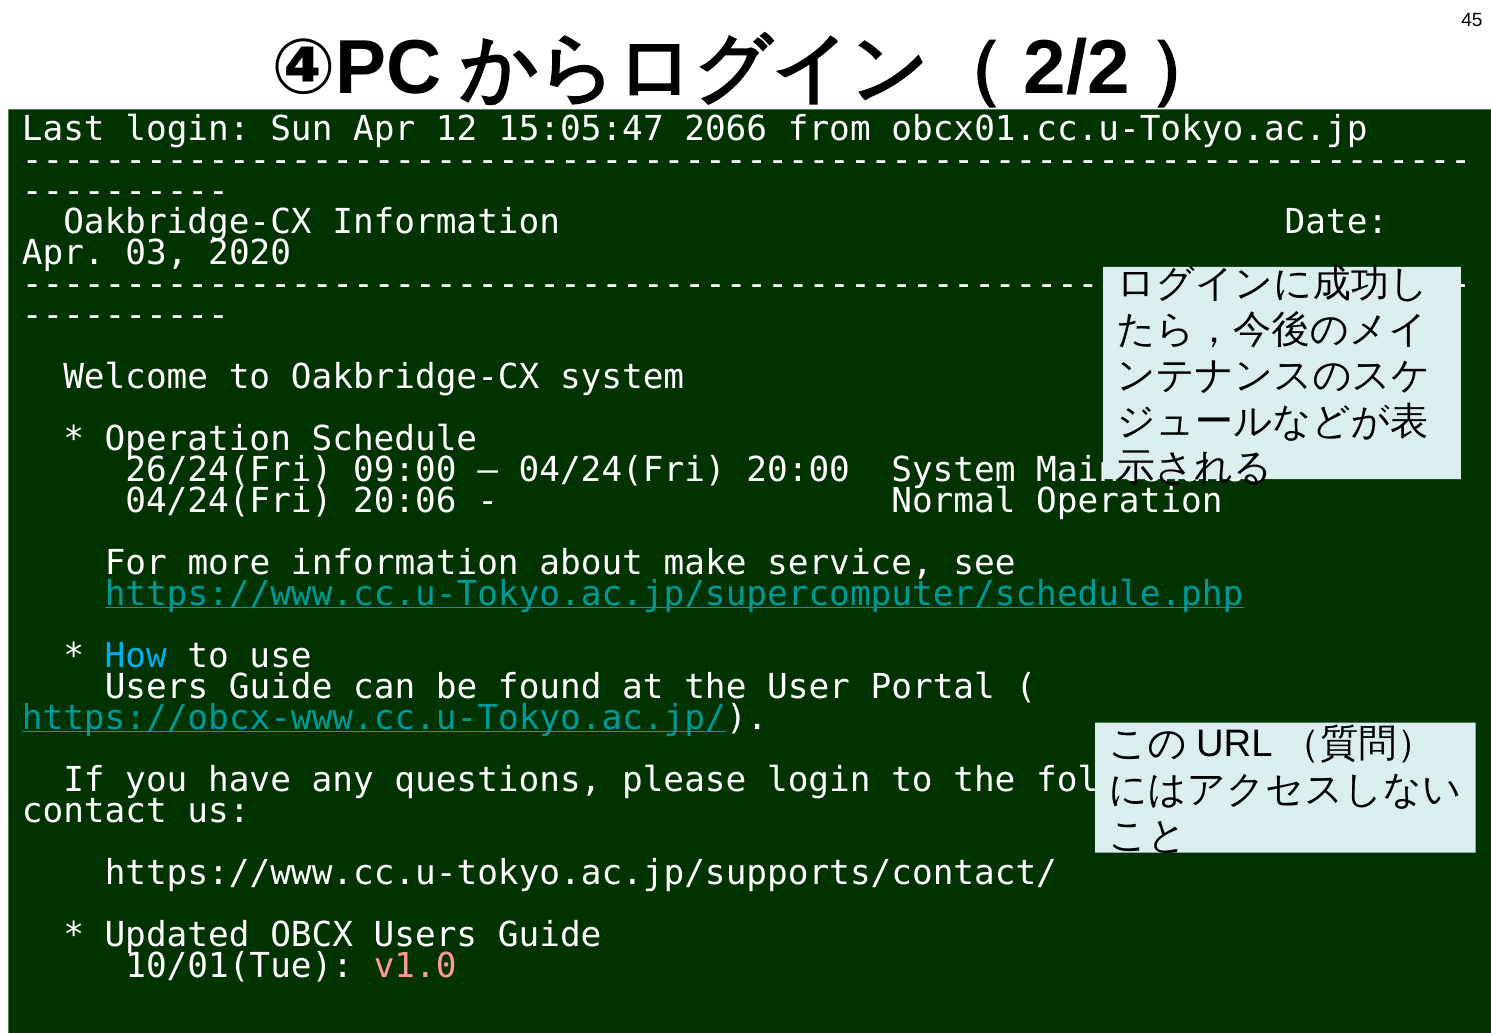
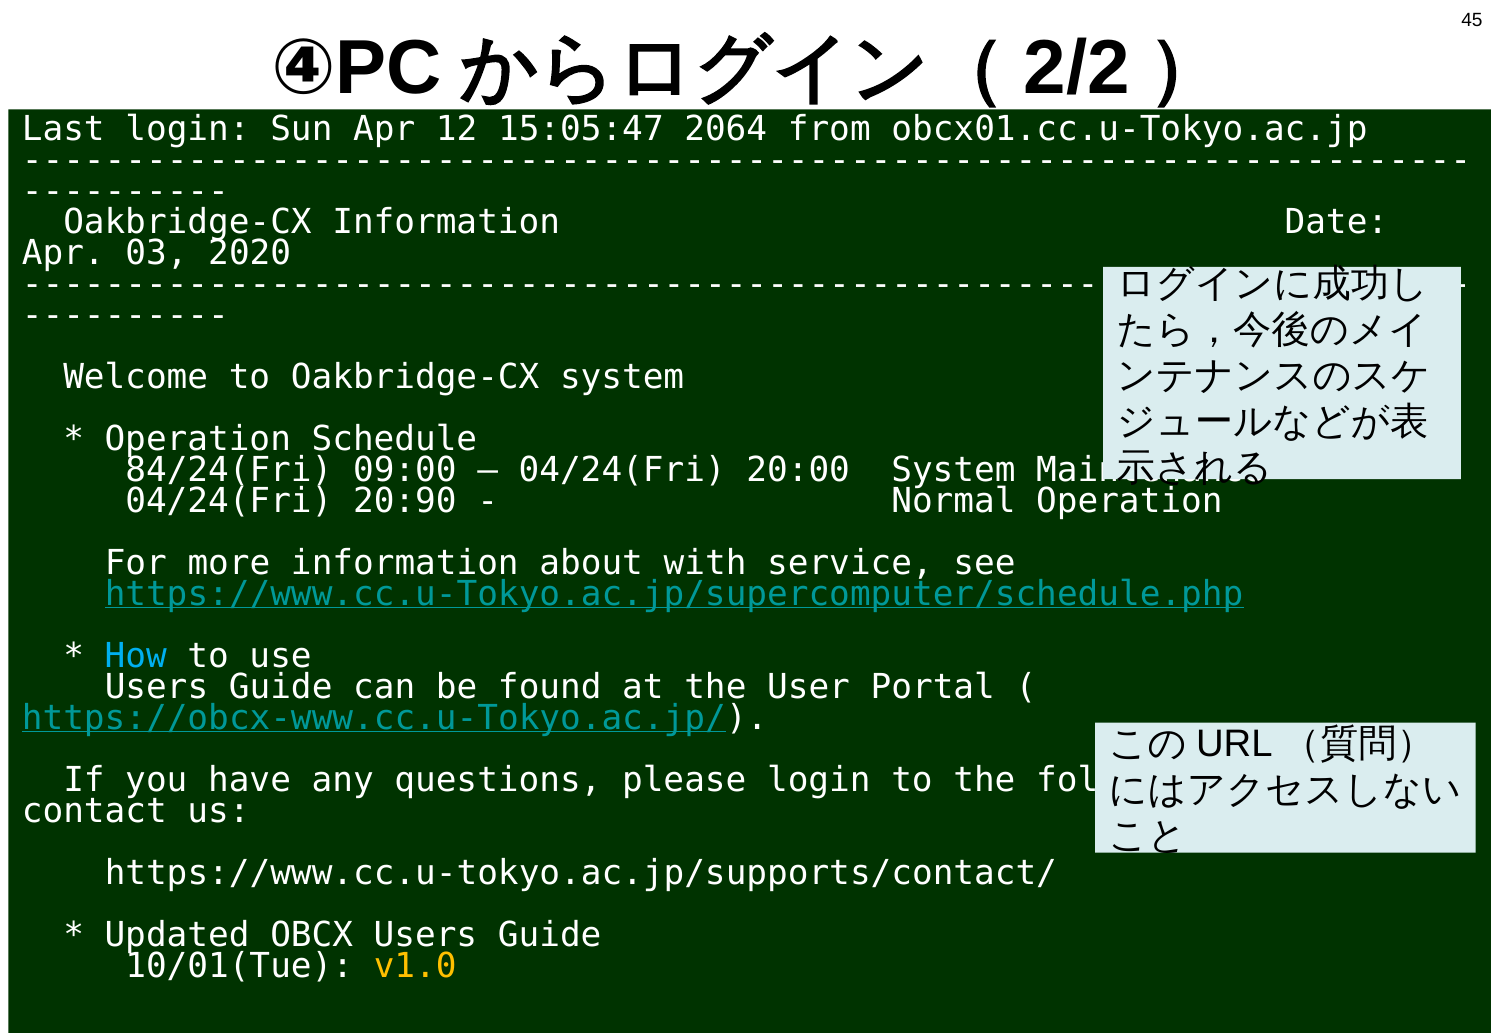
2066: 2066 -> 2064 (726, 129)
26/24(Fri: 26/24(Fri -> 84/24(Fri (229, 470)
20:06: 20:06 -> 20:90 (405, 501)
make: make -> with (705, 563)
v1.0 colour: pink -> yellow (415, 966)
